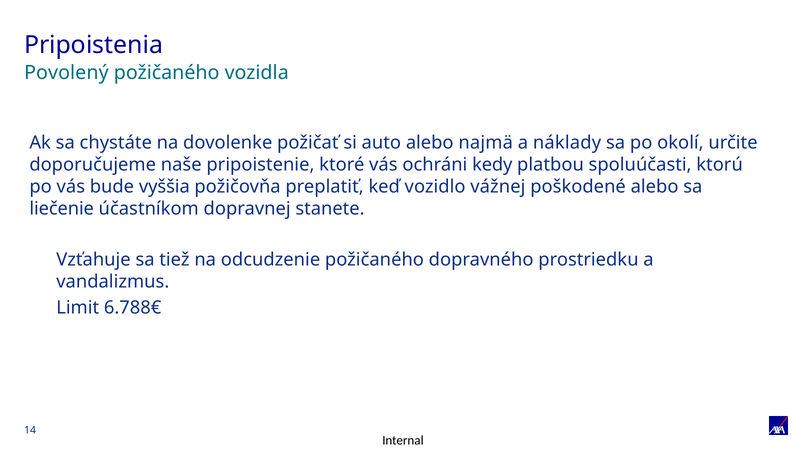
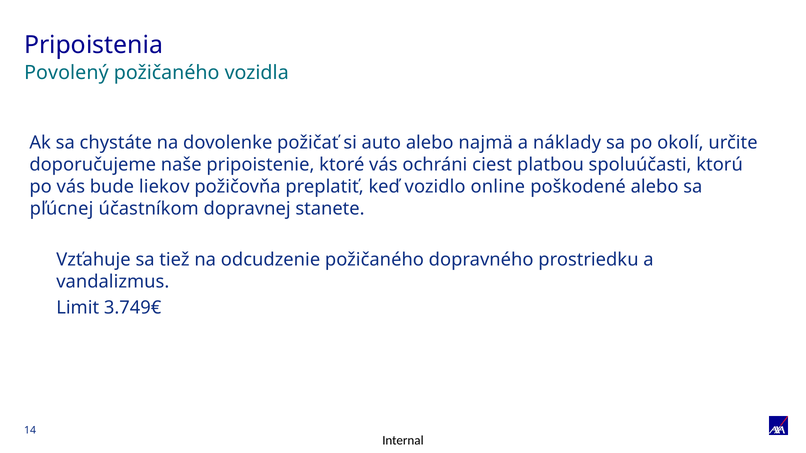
kedy: kedy -> ciest (492, 165)
vyššia: vyššia -> liekov (164, 187)
vážnej: vážnej -> online (498, 187)
liečenie: liečenie -> pľúcnej (62, 209)
6.788€: 6.788€ -> 3.749€ (133, 308)
